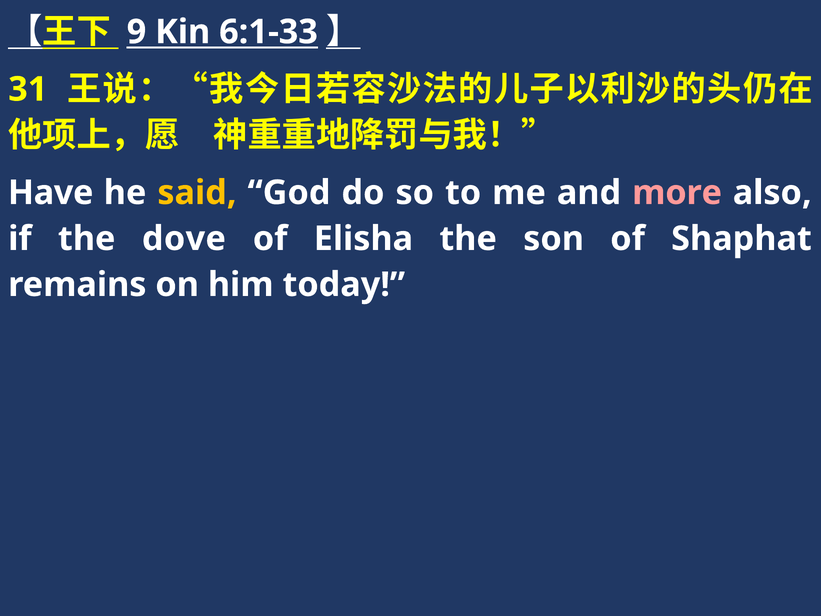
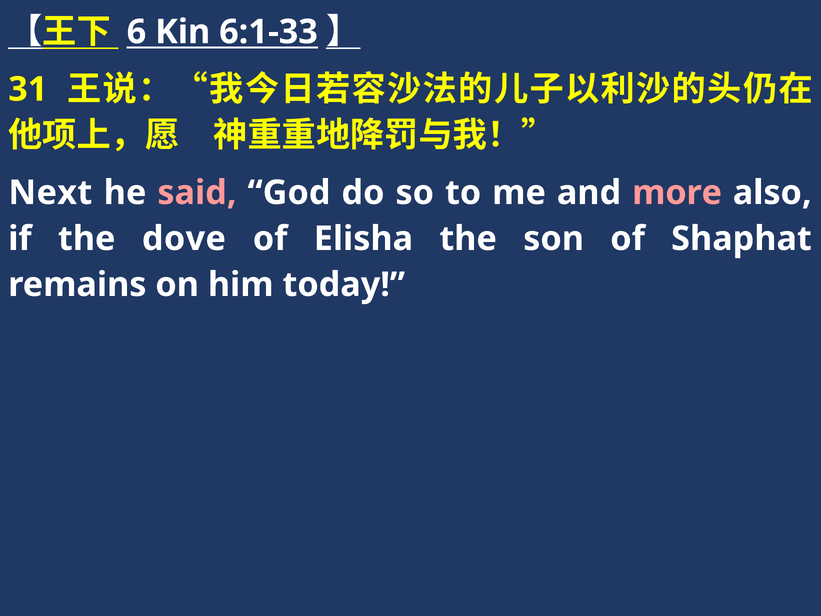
9: 9 -> 6 (136, 32)
Have: Have -> Next (50, 193)
said colour: yellow -> pink (197, 193)
